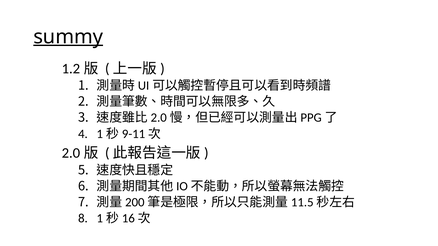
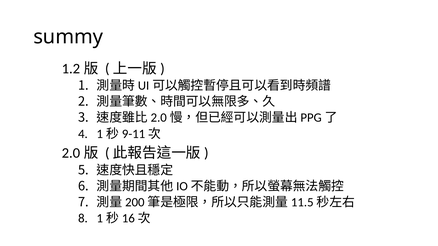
summy underline: present -> none (68, 37)
